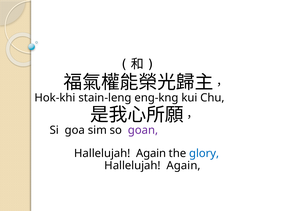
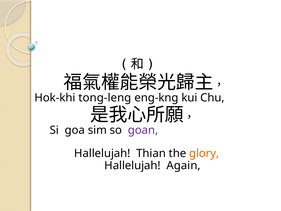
stain-leng: stain-leng -> tong-leng (105, 98)
Again: Again -> Thian (151, 153)
glory colour: blue -> orange (204, 153)
